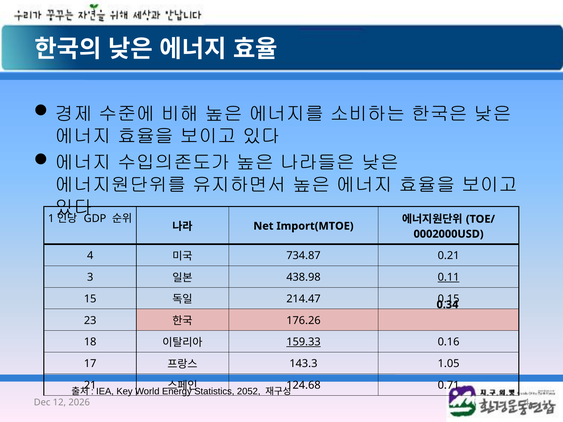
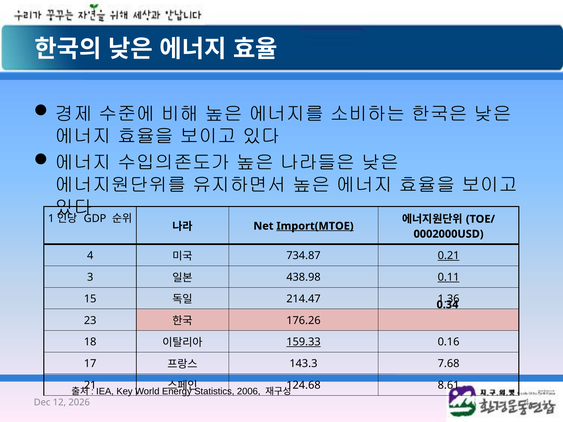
Import(MTOE underline: none -> present (315, 226)
0.21 underline: none -> present (449, 256)
0.15: 0.15 -> 1.36 (449, 299)
1.05: 1.05 -> 7.68 (449, 364)
0.71: 0.71 -> 8.61 (449, 385)
2052: 2052 -> 2006 (249, 392)
